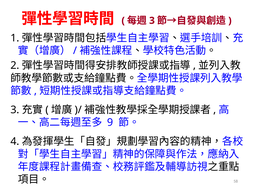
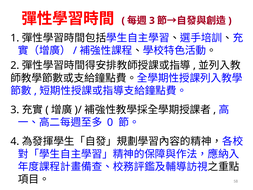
9: 9 -> 0 (110, 122)
